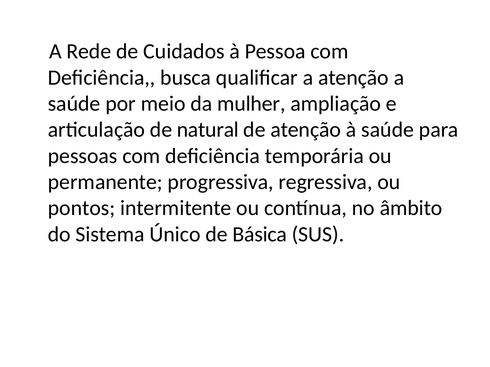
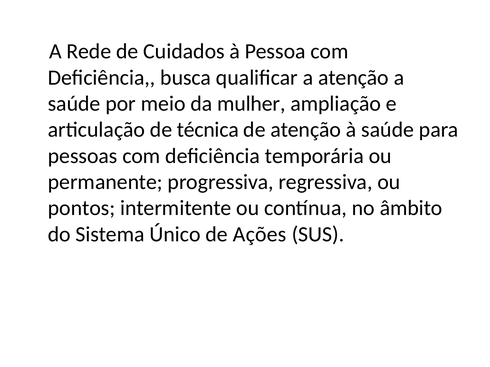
natural: natural -> técnica (208, 130)
Básica: Básica -> Ações (260, 234)
